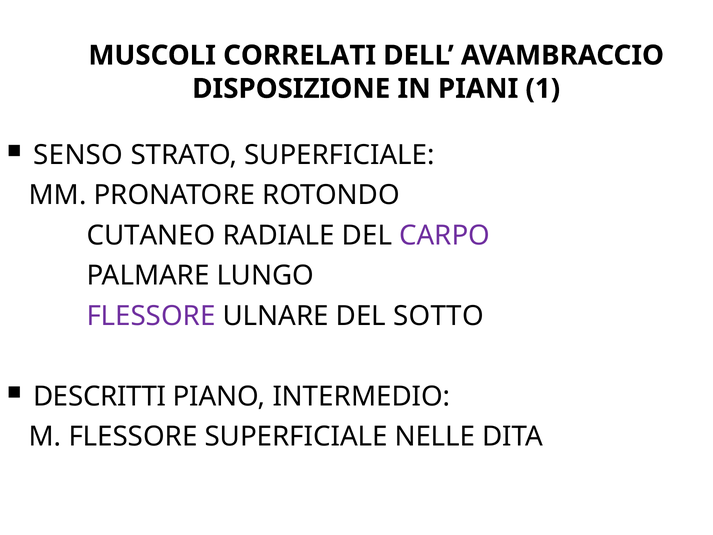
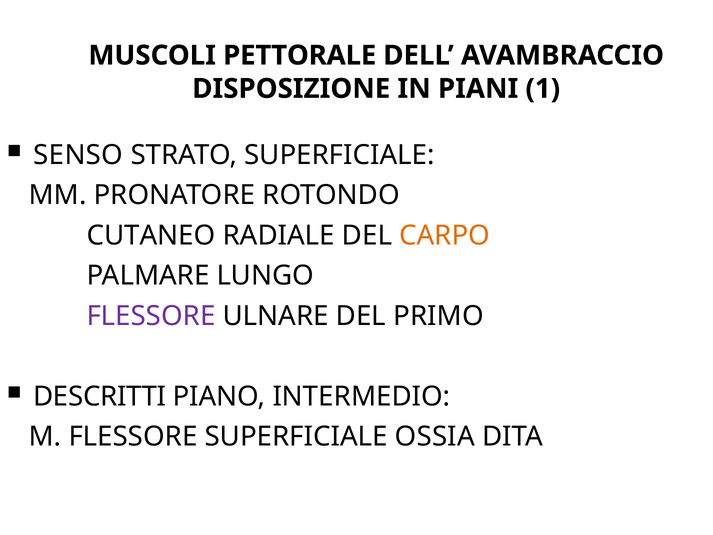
CORRELATI: CORRELATI -> PETTORALE (300, 55)
CARPO colour: purple -> orange (445, 235)
SOTTO: SOTTO -> PRIMO (439, 316)
NELLE: NELLE -> OSSIA (435, 436)
